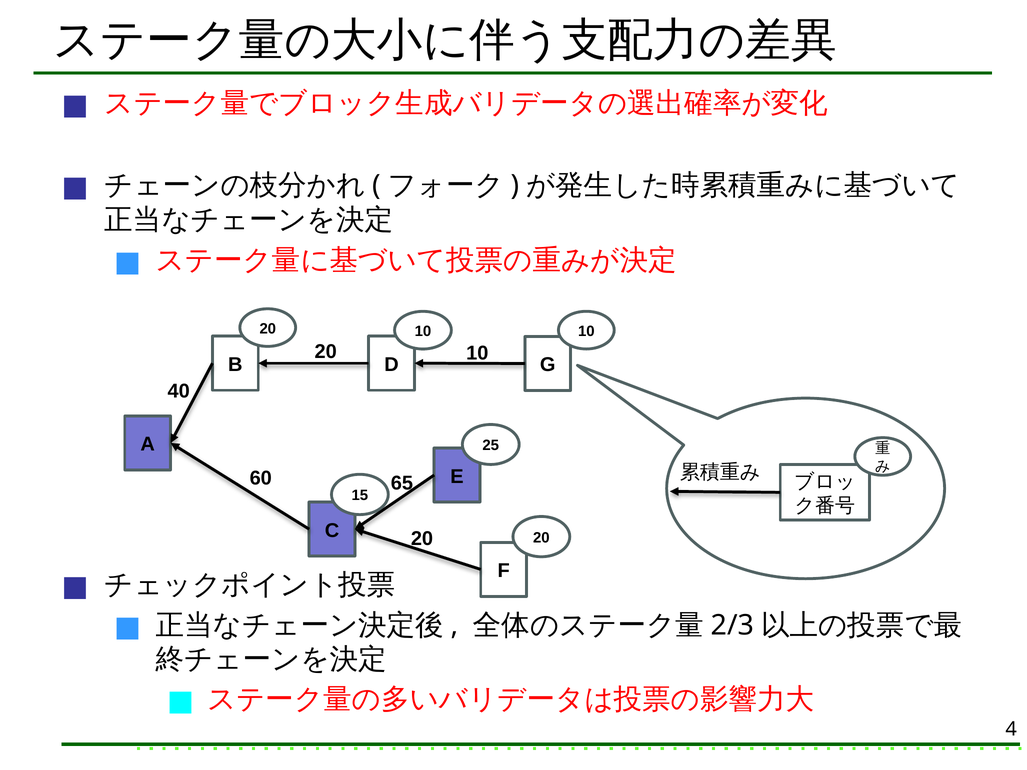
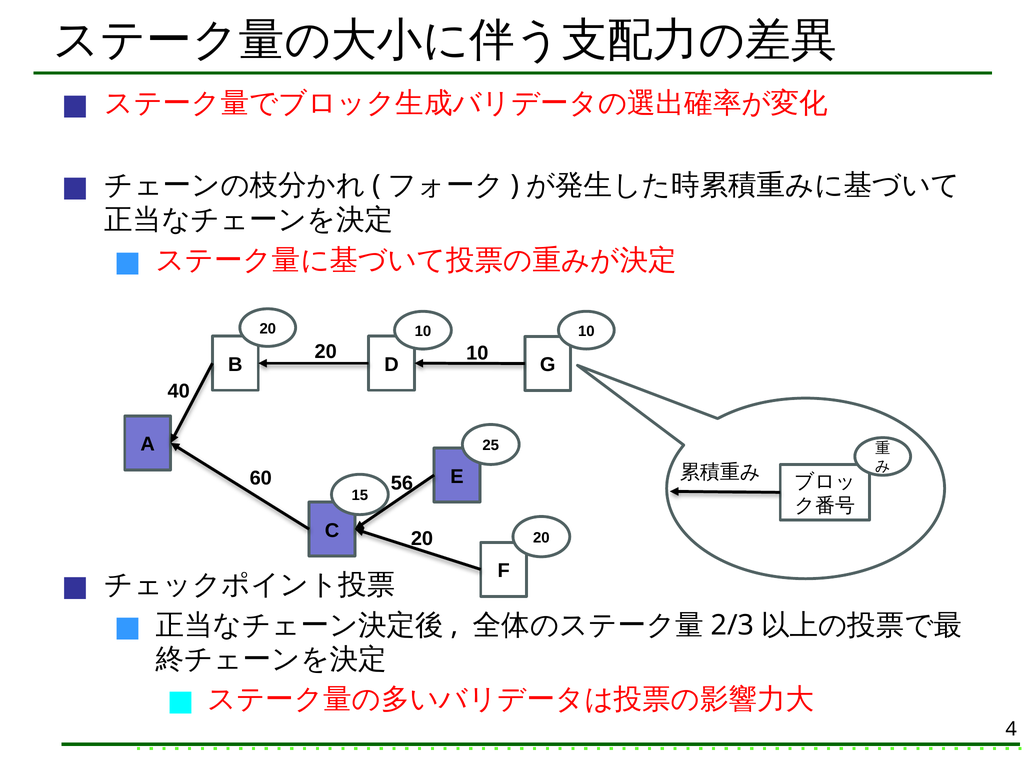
65: 65 -> 56 (402, 484)
